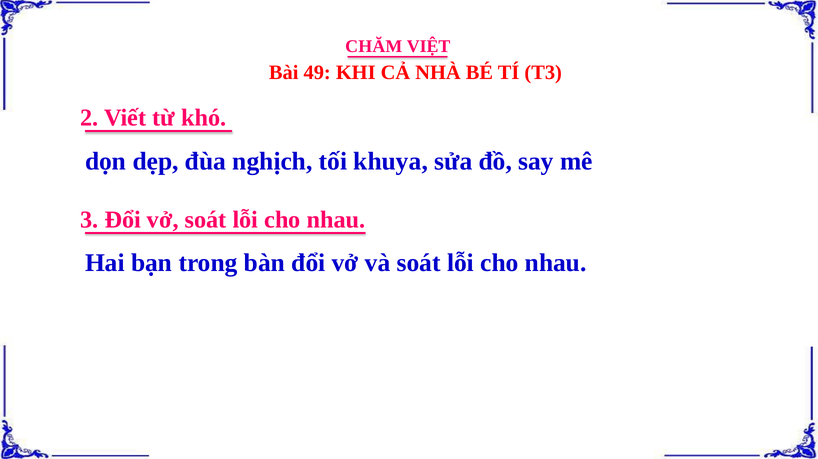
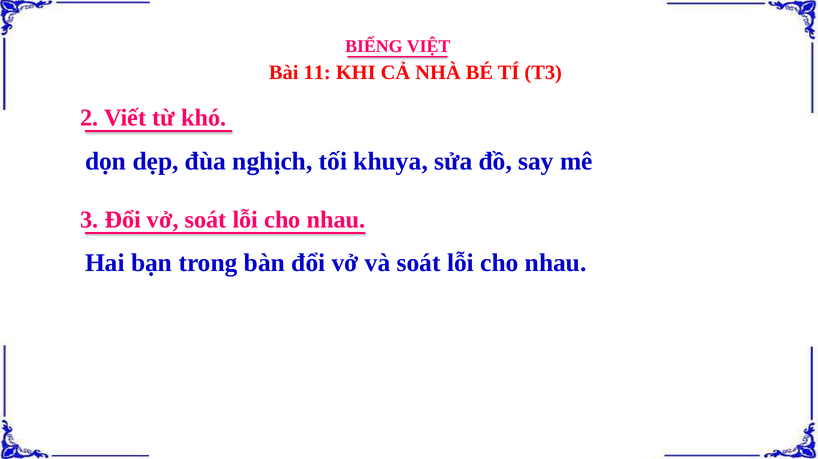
CHĂM: CHĂM -> BIẾNG (374, 47)
49: 49 -> 11 (317, 73)
